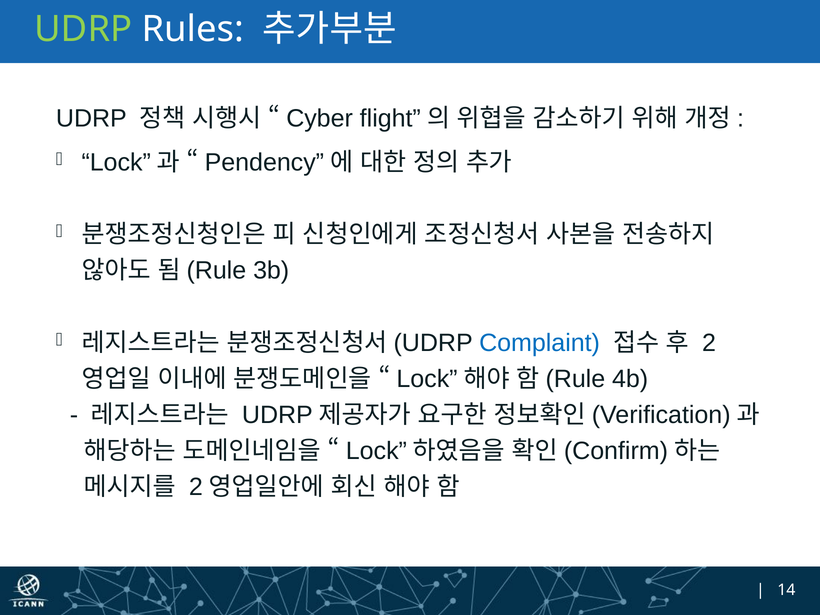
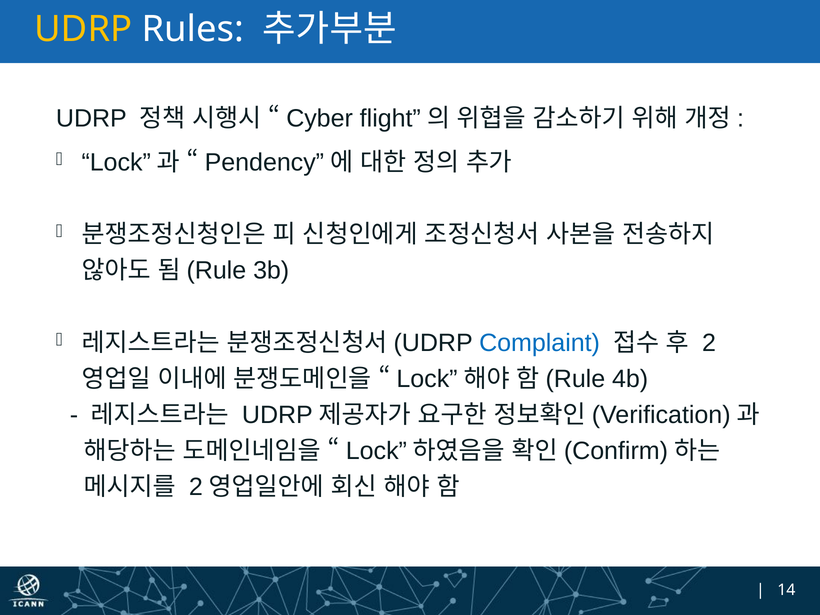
UDRP colour: light green -> yellow (83, 29)
